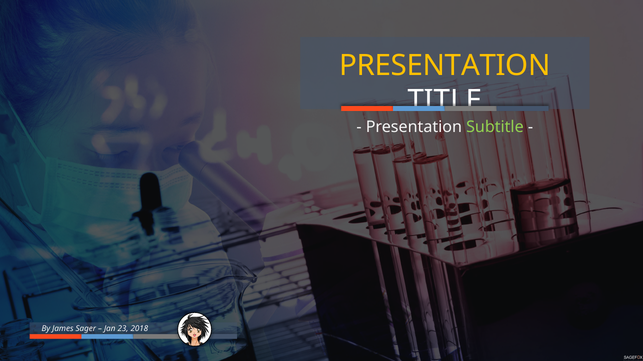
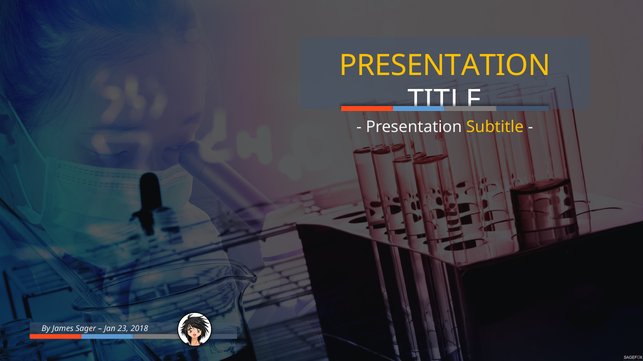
Subtitle colour: light green -> yellow (495, 127)
